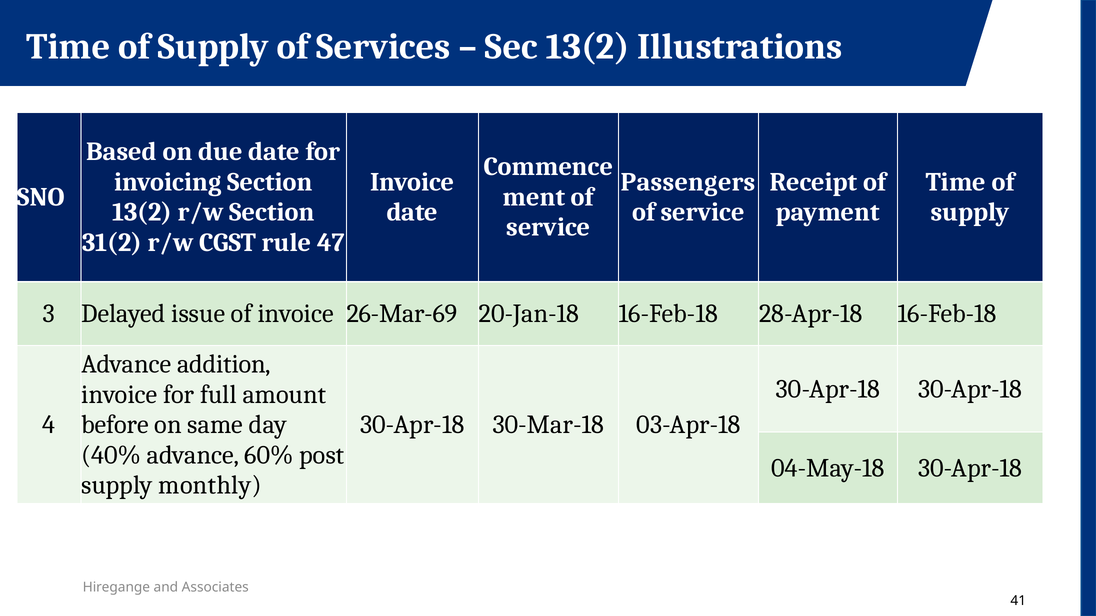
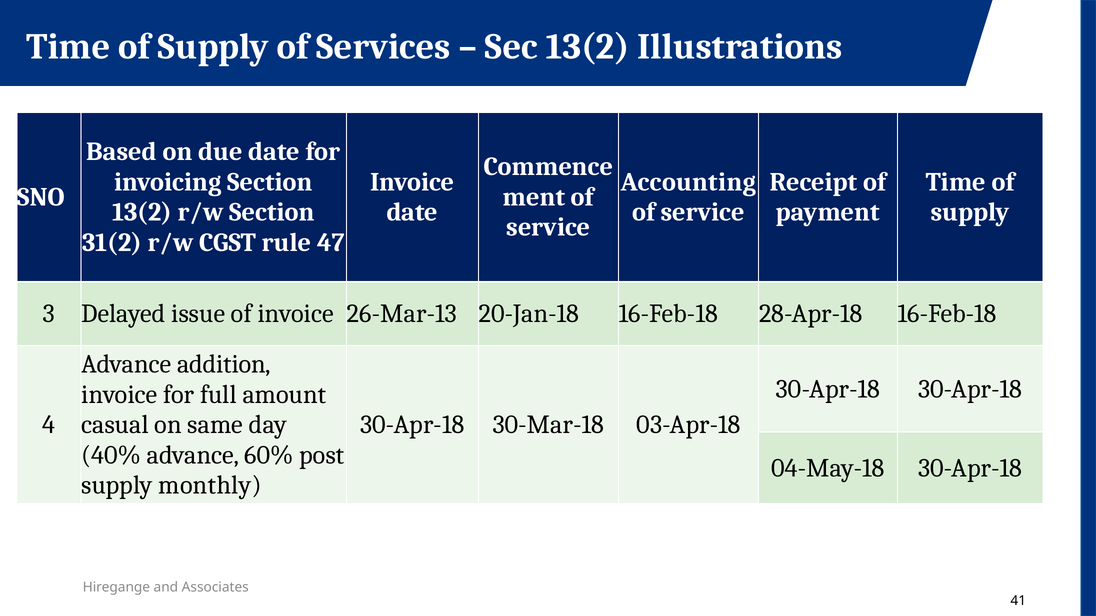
Passengers: Passengers -> Accounting (688, 182)
26-Mar-69: 26-Mar-69 -> 26-Mar-13 (402, 314)
before: before -> casual (115, 425)
